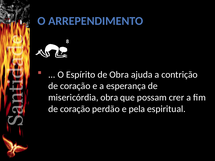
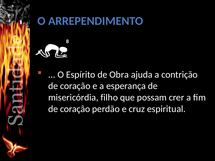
misericórdia obra: obra -> filho (109, 98)
pela: pela -> cruz (137, 109)
